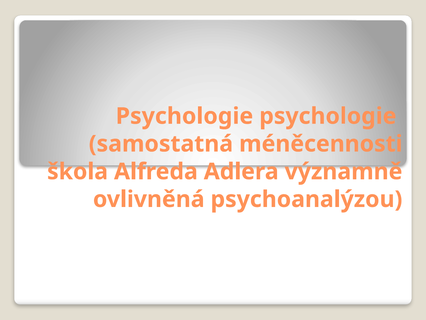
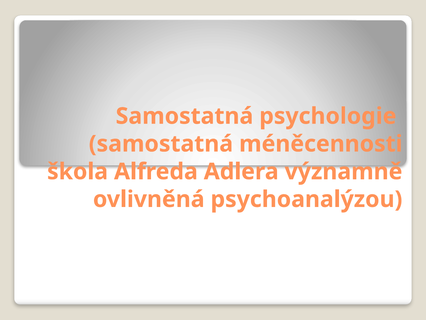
Psychologie: Psychologie -> Samostatná (184, 116)
